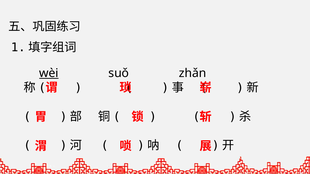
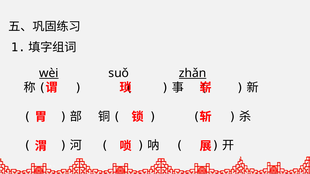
zhǎn underline: none -> present (193, 73)
